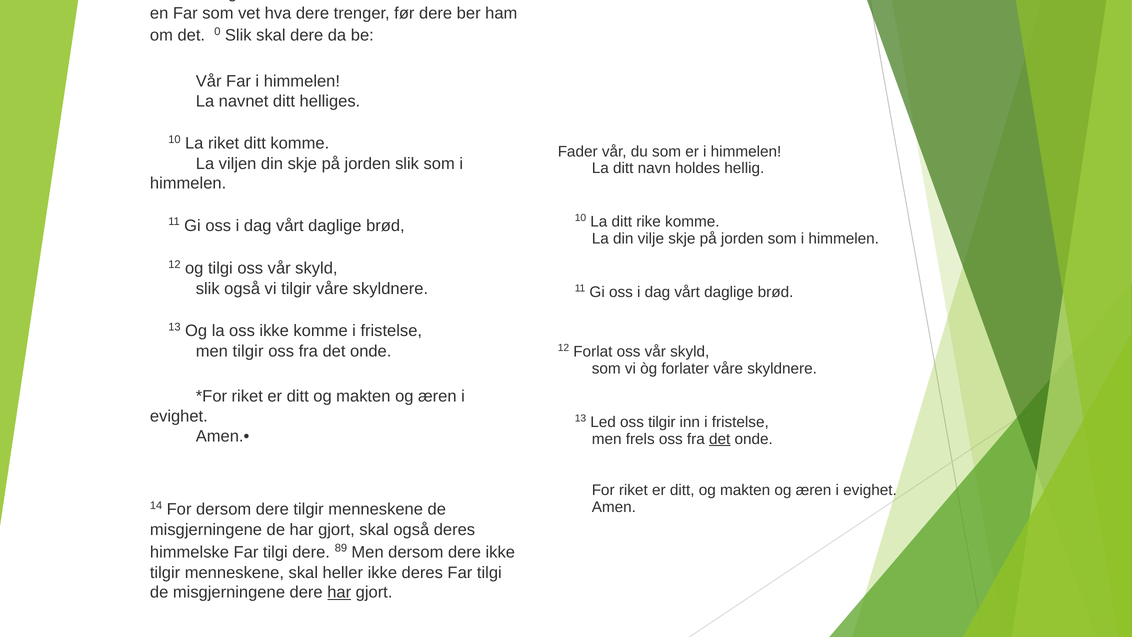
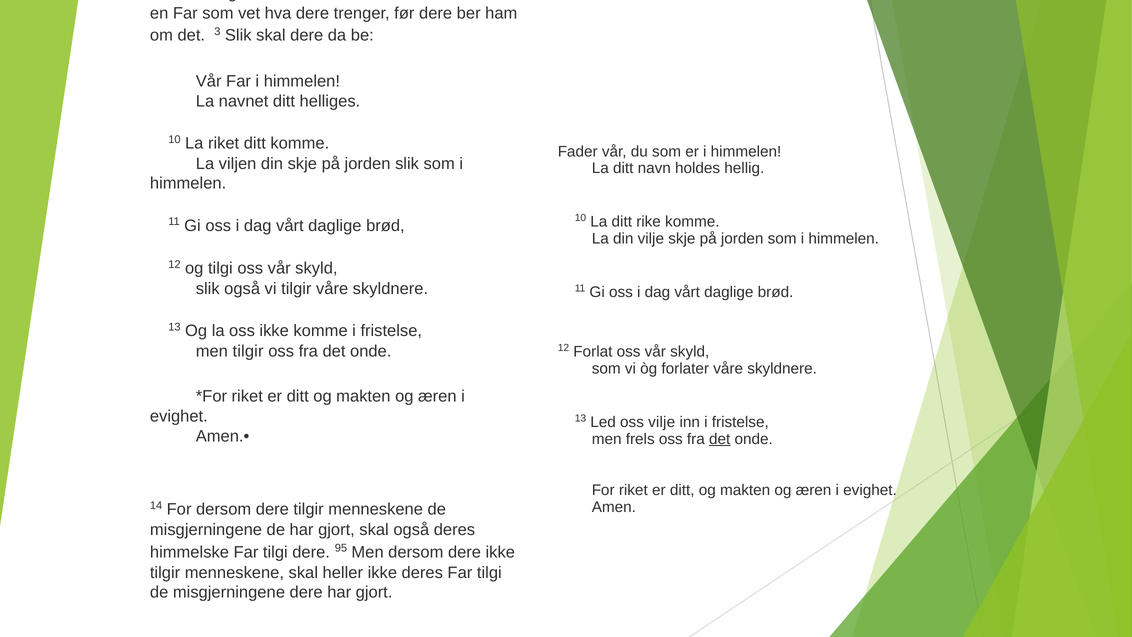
0: 0 -> 3 (217, 32)
oss tilgir: tilgir -> vilje (662, 422)
89: 89 -> 95 (341, 548)
har underline: present -> none (339, 592)
